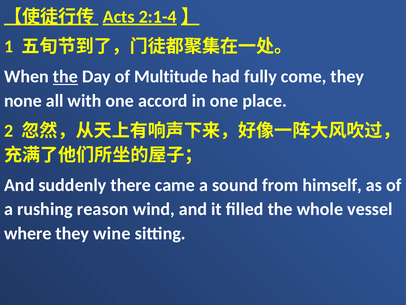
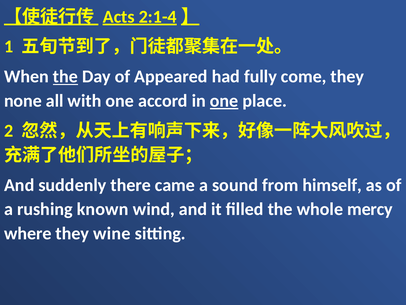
Multitude: Multitude -> Appeared (171, 76)
one underline: none -> present (224, 101)
reason: reason -> known (103, 209)
vessel: vessel -> mercy (370, 209)
